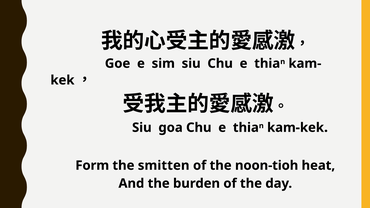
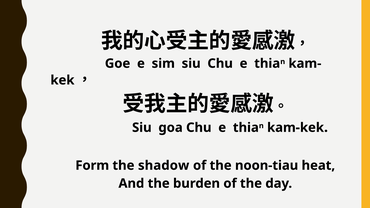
smitten: smitten -> shadow (164, 166)
noon-tioh: noon-tioh -> noon-tiau (267, 166)
